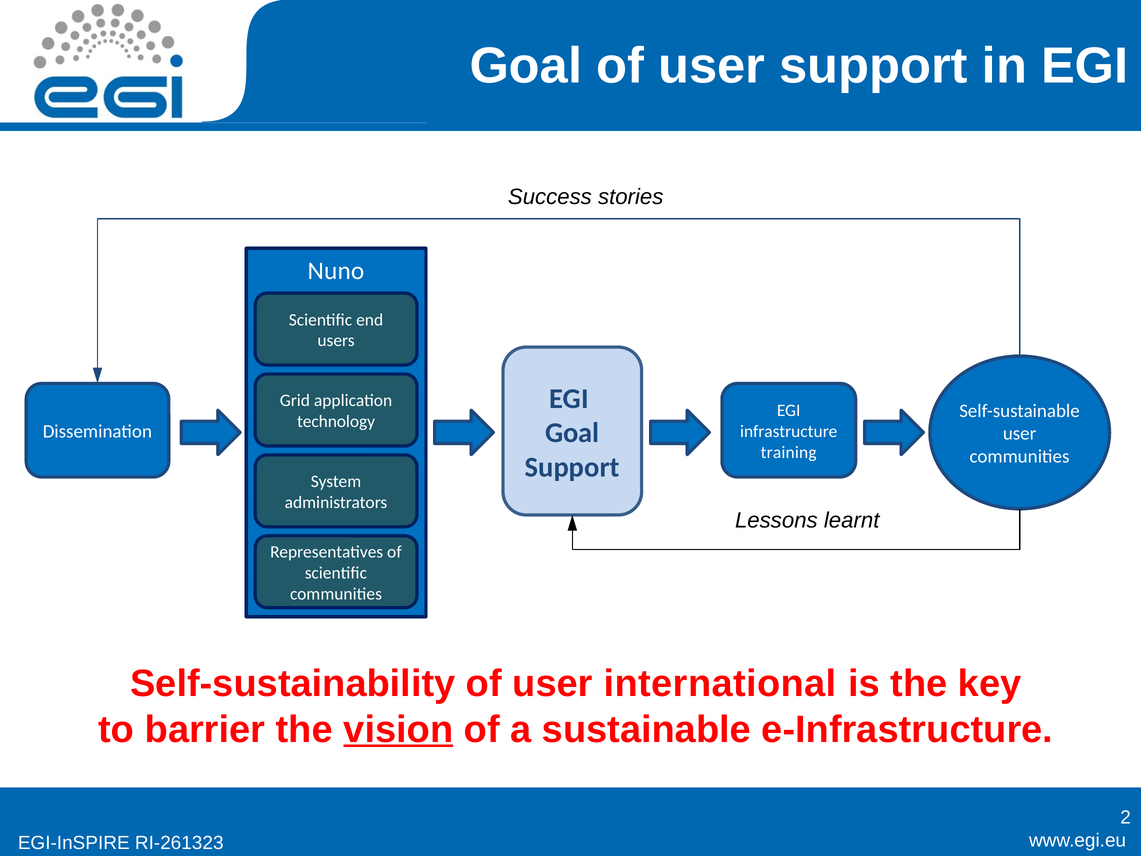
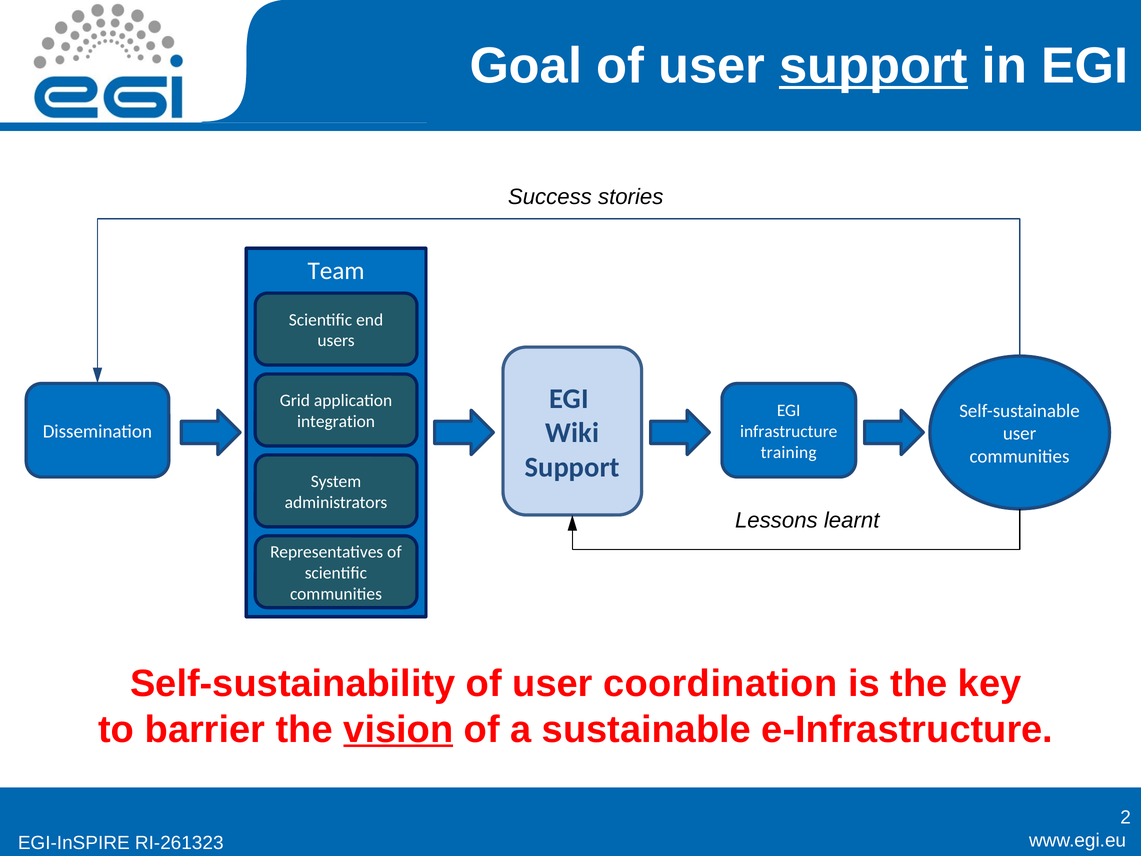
support underline: none -> present (874, 66)
Nuno: Nuno -> Team (336, 271)
technology: technology -> integration (336, 421)
Goal: Goal -> Wiki (572, 433)
international: international -> coordination (720, 684)
